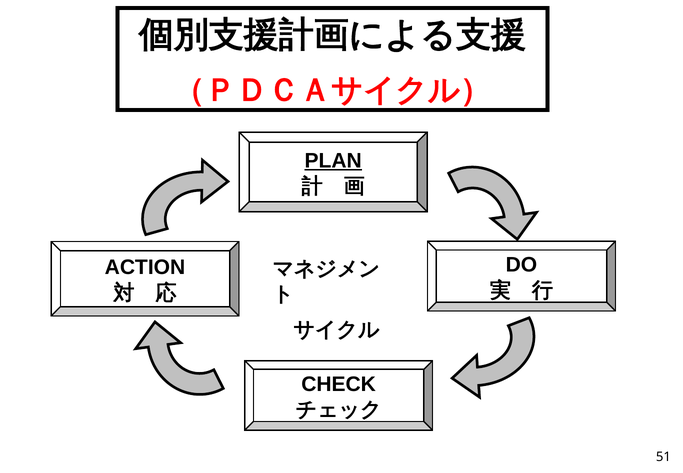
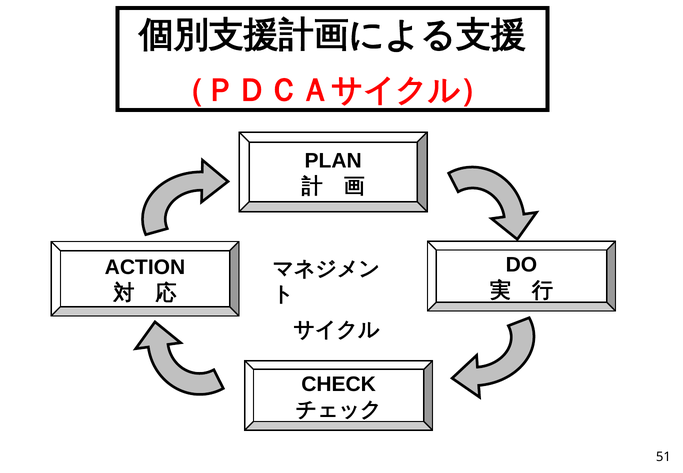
PLAN underline: present -> none (333, 161)
